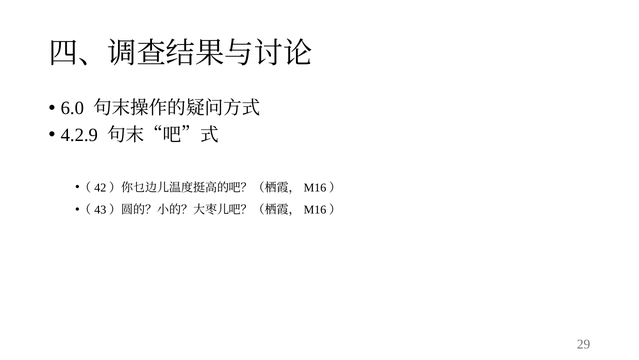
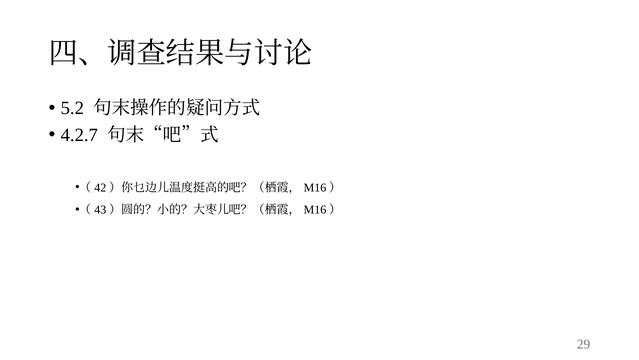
6.0: 6.0 -> 5.2 (72, 108)
4.2.9: 4.2.9 -> 4.2.7 (79, 135)
